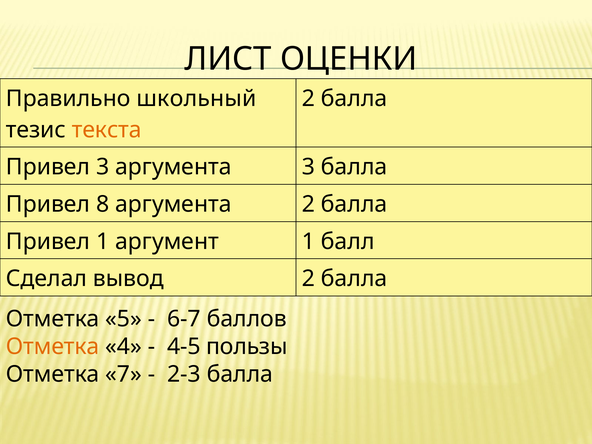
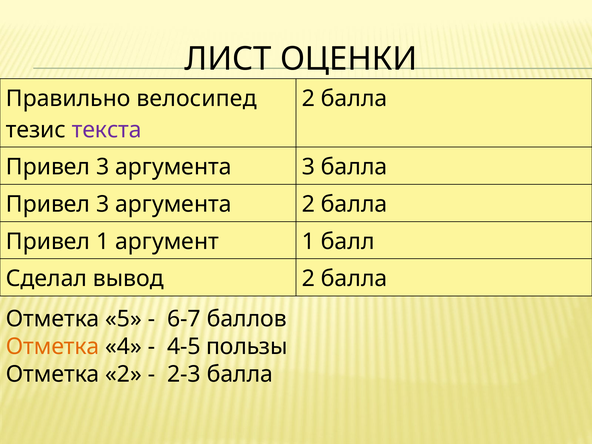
школьный: школьный -> велосипед (197, 99)
текста colour: orange -> purple (107, 130)
8: 8 -> 3 (103, 204)
Отметка 7: 7 -> 2 (124, 374)
